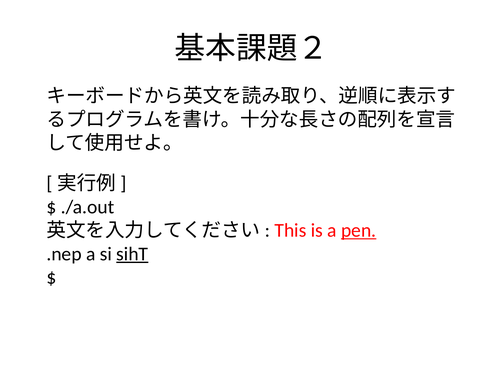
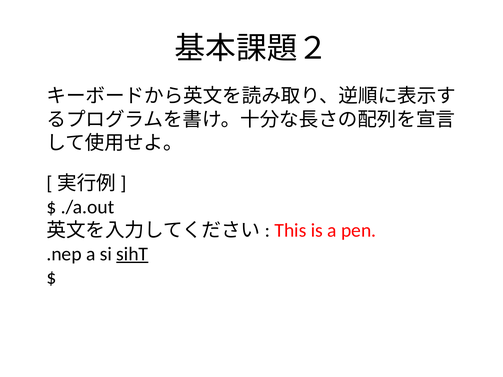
pen underline: present -> none (359, 231)
